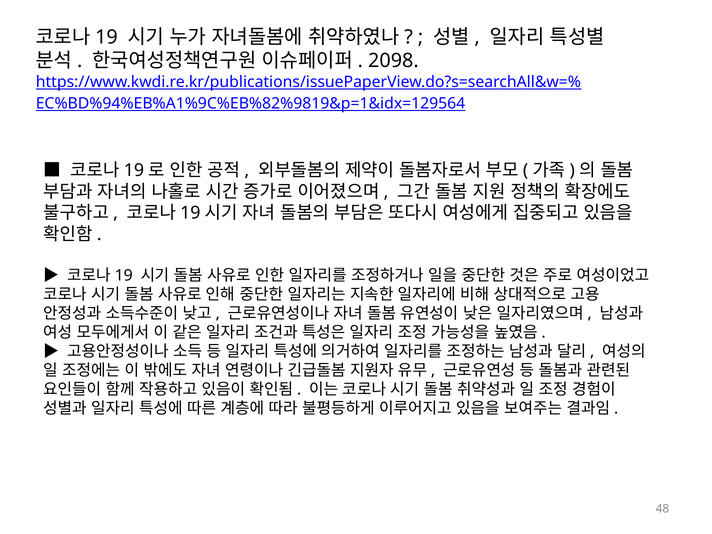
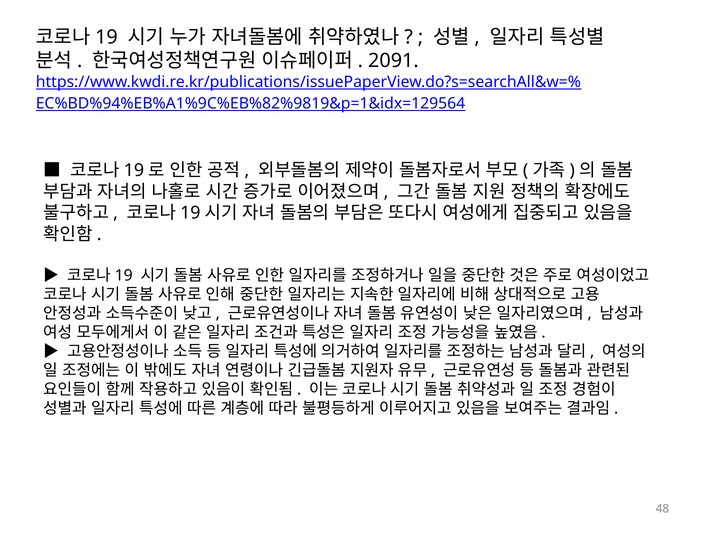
2098: 2098 -> 2091 (393, 61)
